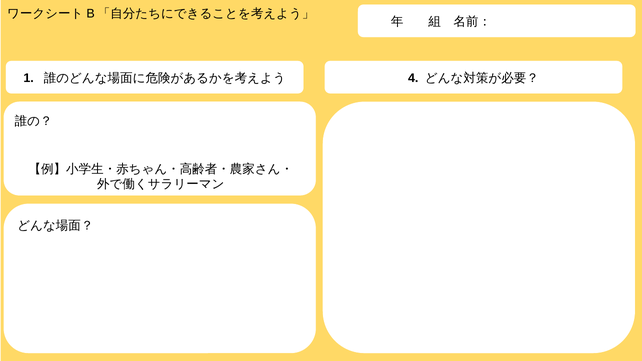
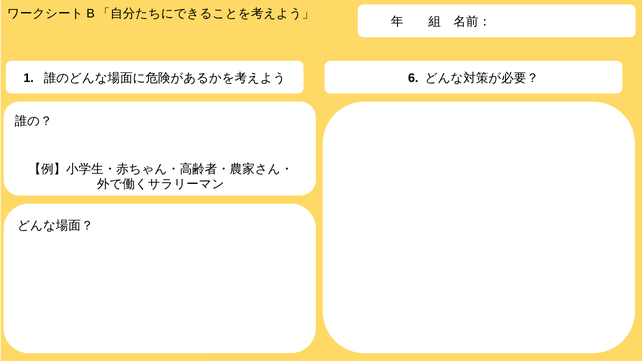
4: 4 -> 6 (413, 78)
